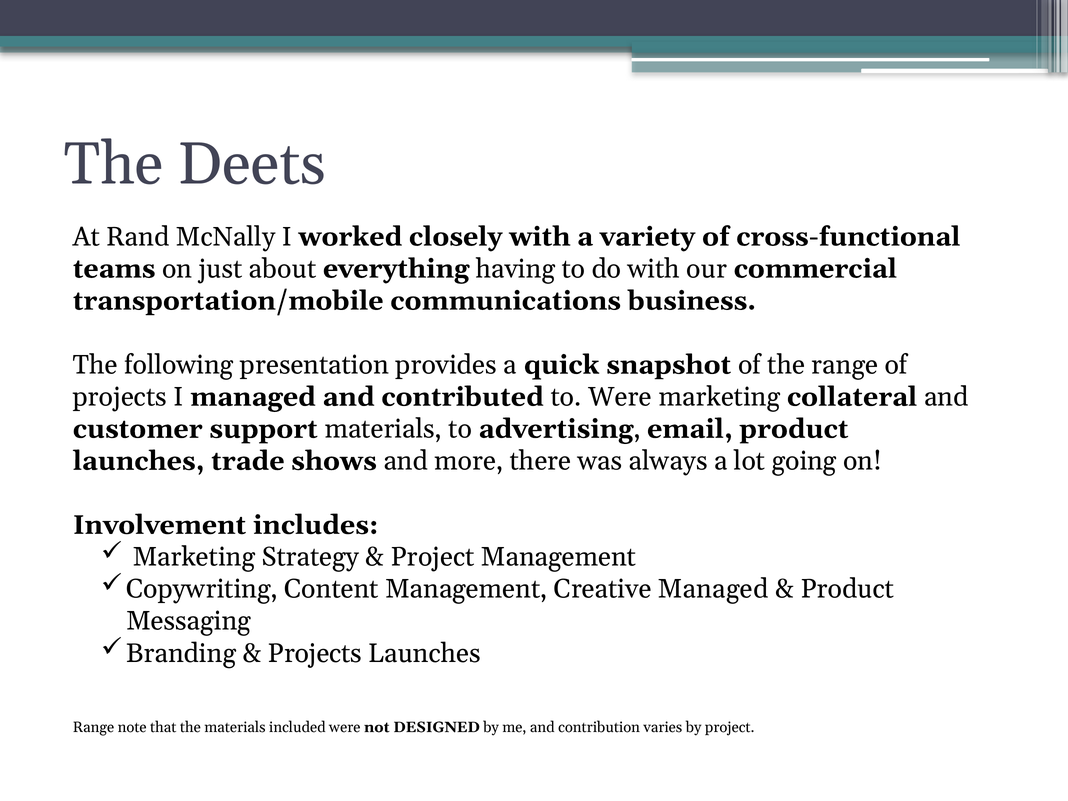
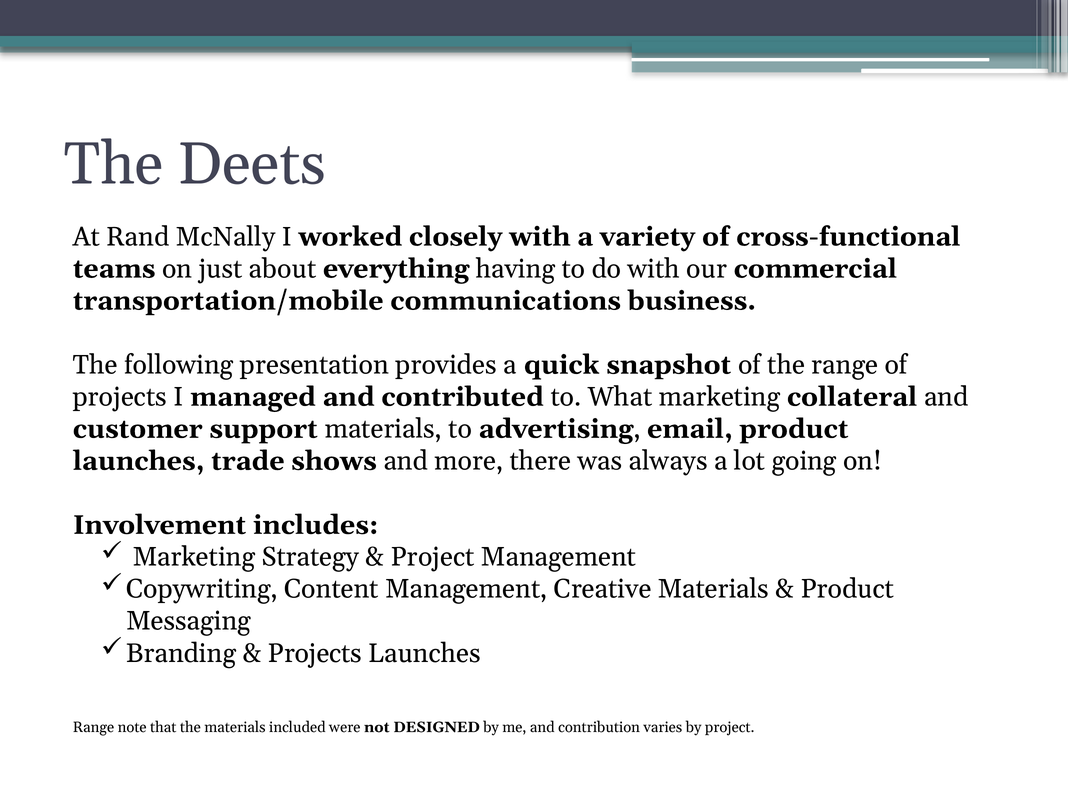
to Were: Were -> What (620, 397)
Creative Managed: Managed -> Materials (713, 589)
